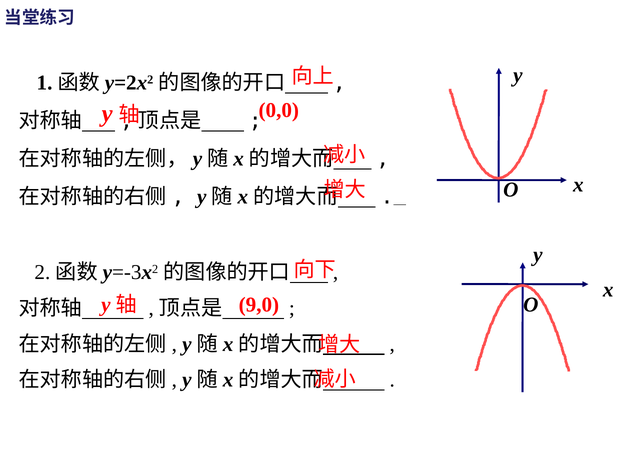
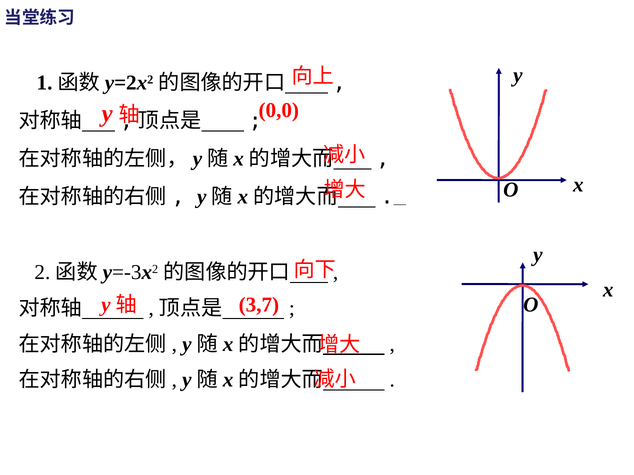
9,0: 9,0 -> 3,7 (259, 305)
